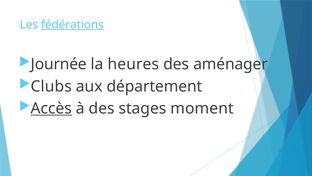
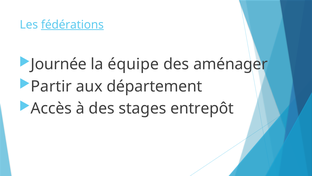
heures: heures -> équipe (133, 64)
Clubs: Clubs -> Partir (51, 86)
Accès underline: present -> none (51, 108)
moment: moment -> entrepôt (202, 108)
